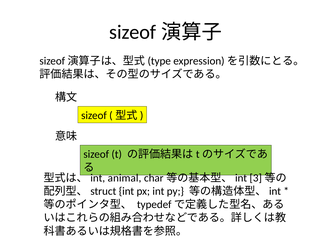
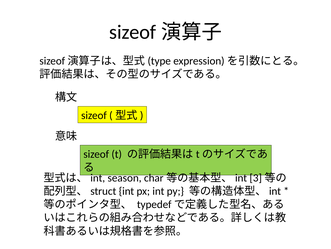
animal: animal -> season (125, 177)
